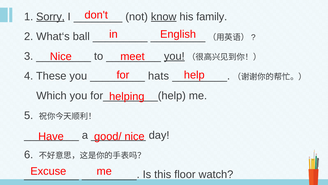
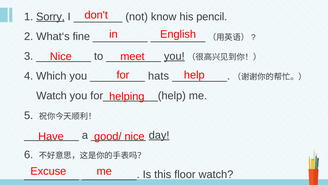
know underline: present -> none (164, 17)
family: family -> pencil (212, 17)
ball: ball -> fine (81, 36)
These: These -> Which (51, 76)
Which: Which -> Watch (51, 95)
day underline: none -> present (159, 135)
